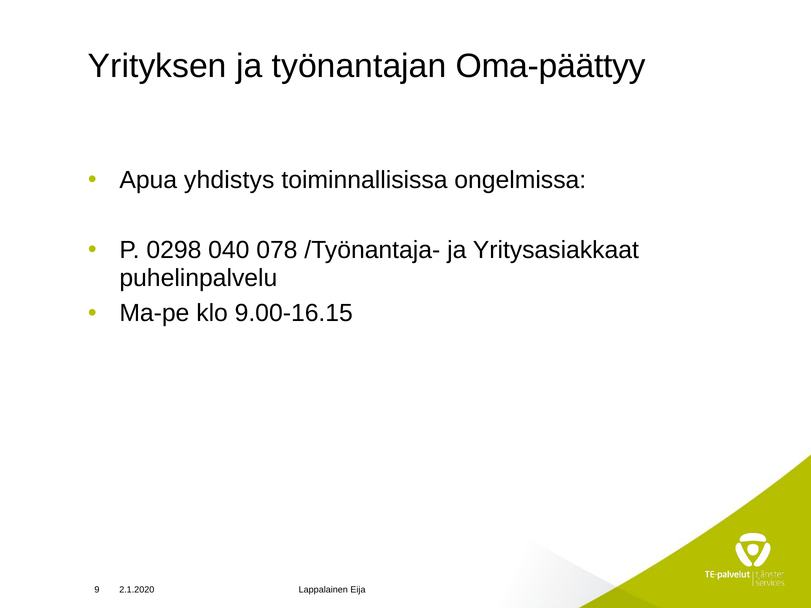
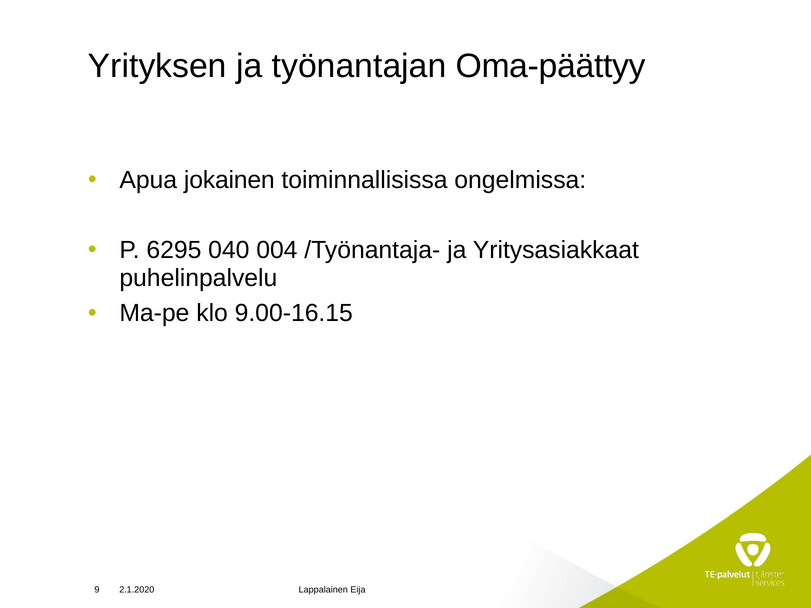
yhdistys: yhdistys -> jokainen (229, 180)
0298: 0298 -> 6295 (174, 250)
078: 078 -> 004 (277, 250)
